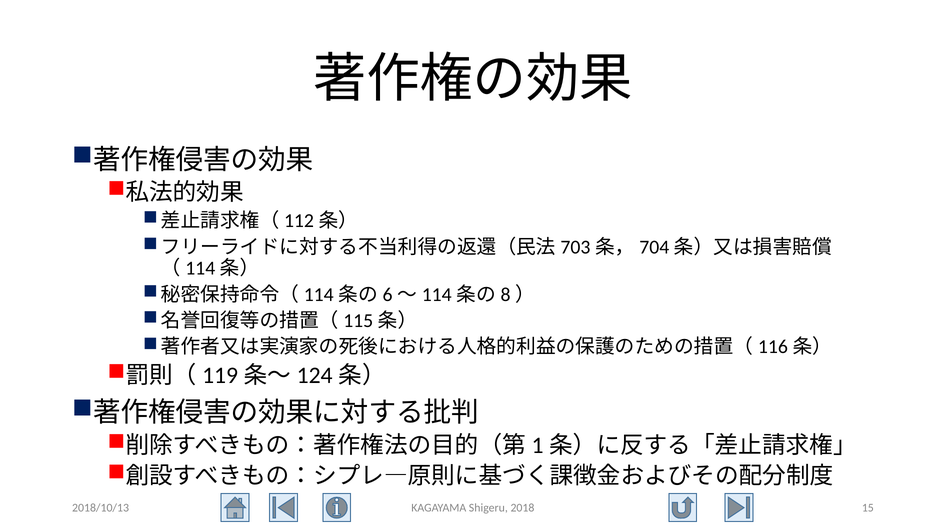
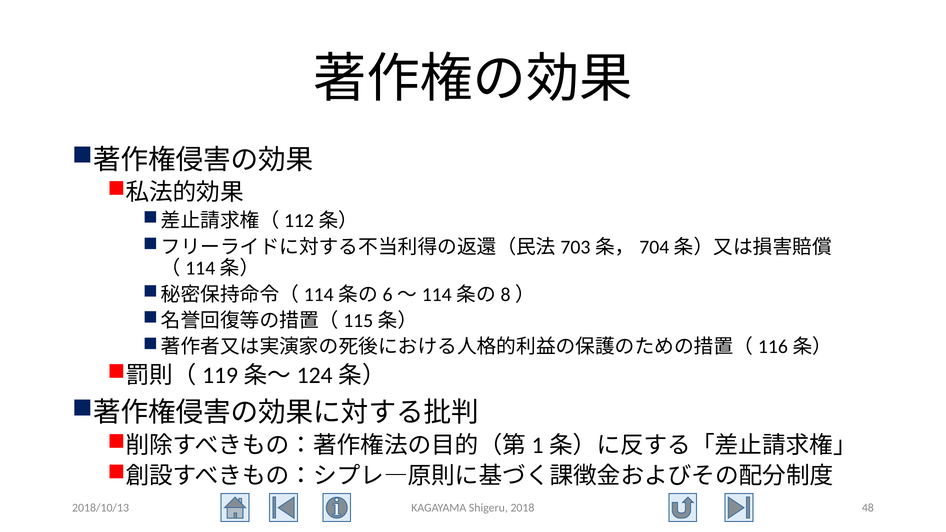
15: 15 -> 48 (868, 508)
